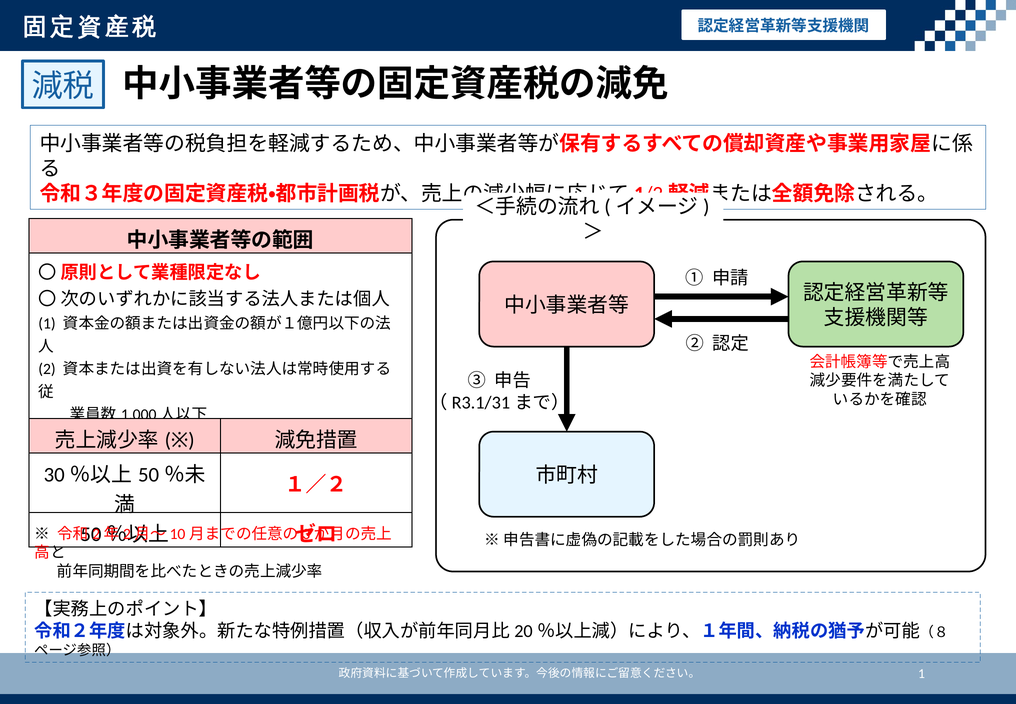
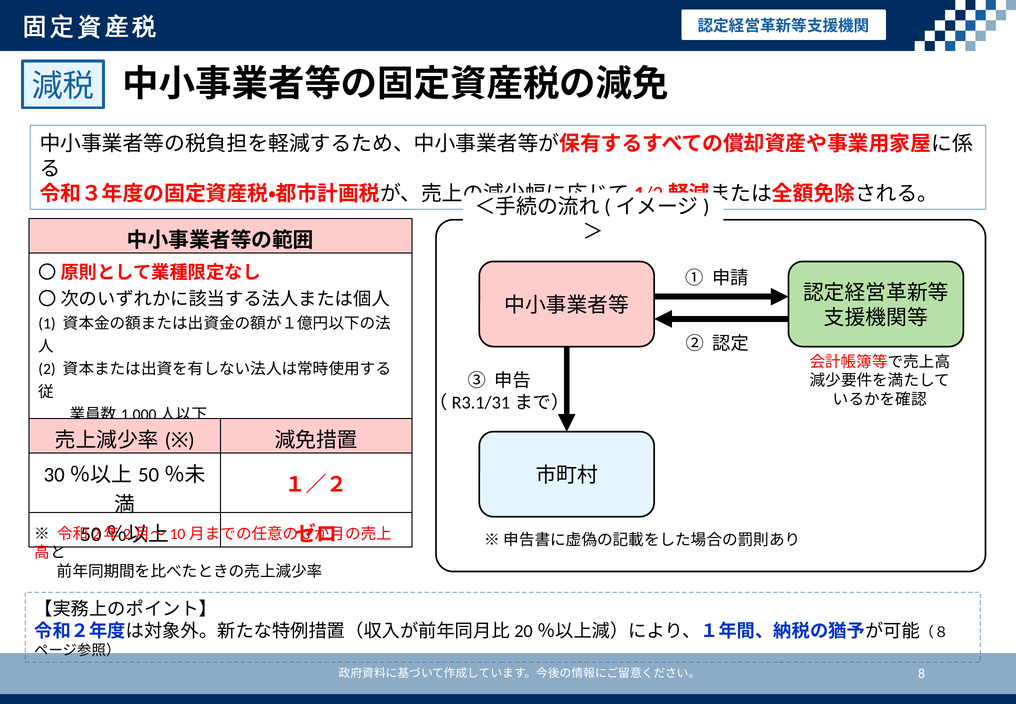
1: 1 -> 8 (922, 673)
